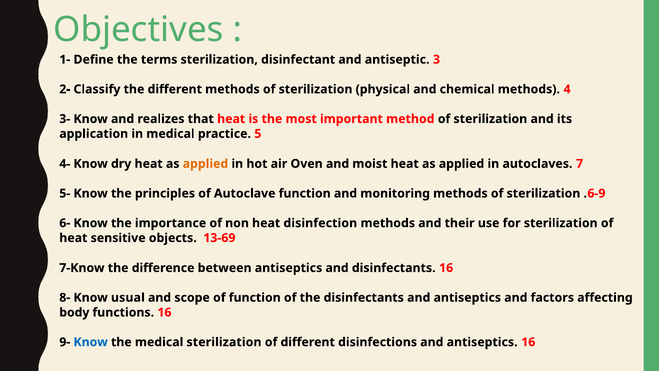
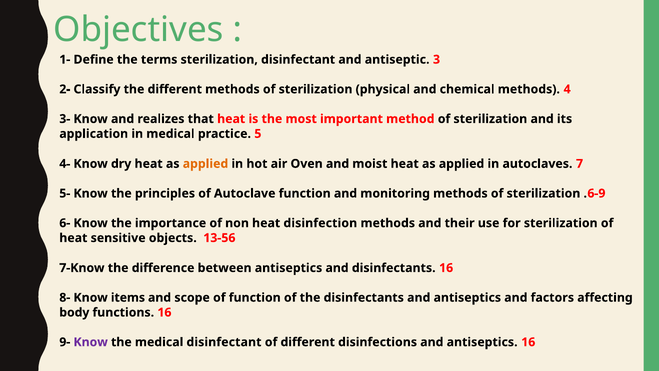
13-69: 13-69 -> 13-56 (219, 238)
usual: usual -> items (128, 297)
Know colour: blue -> purple (91, 342)
medical sterilization: sterilization -> disinfectant (224, 342)
